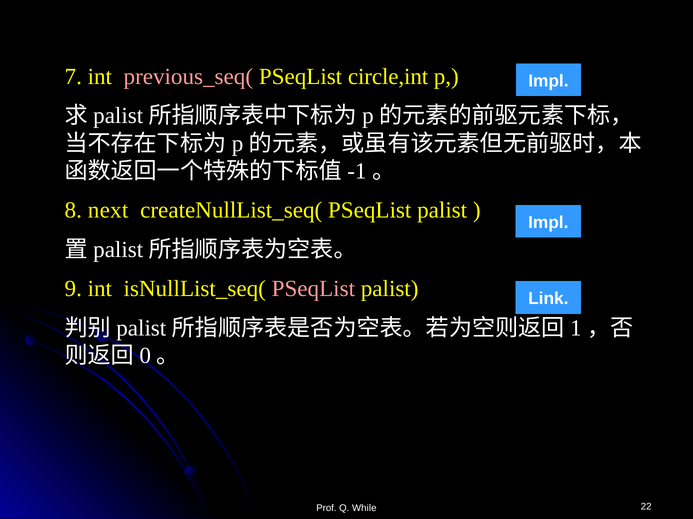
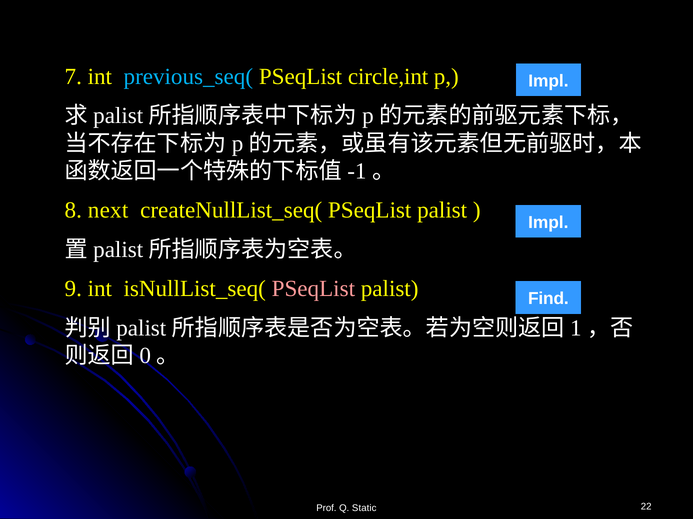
previous_seq( colour: pink -> light blue (188, 77)
Link: Link -> Find (548, 299)
While: While -> Static (364, 509)
